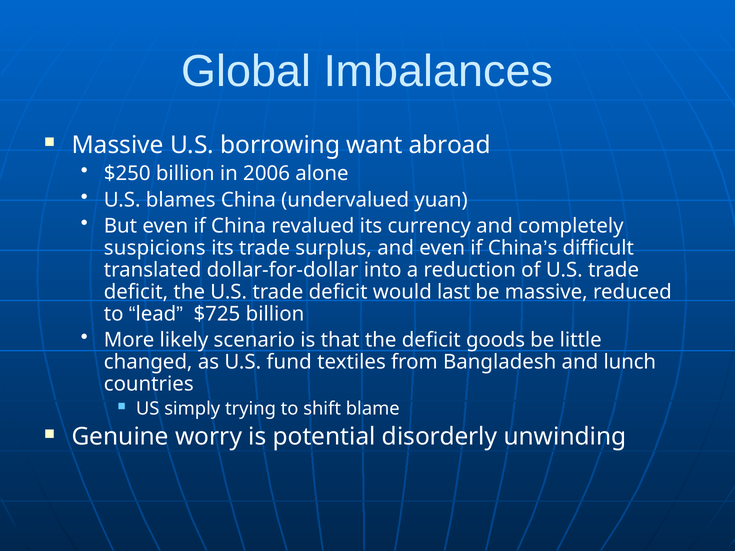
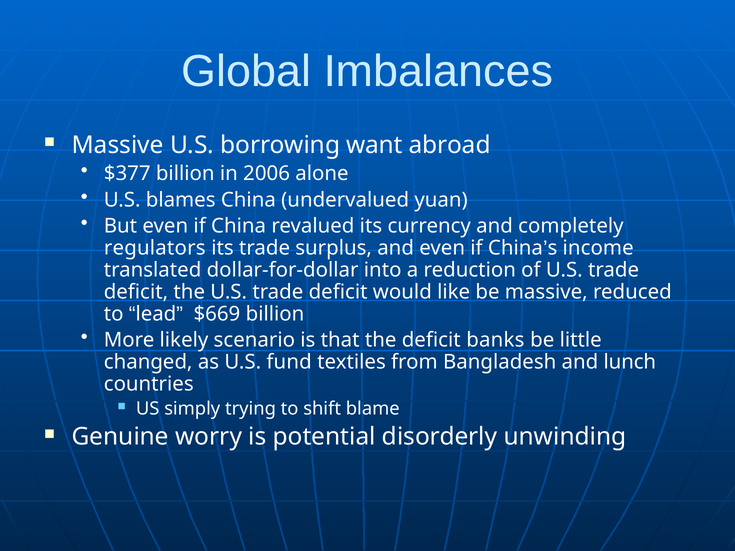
$250: $250 -> $377 (127, 174)
suspicions: suspicions -> regulators (155, 248)
difficult: difficult -> income (598, 248)
last: last -> like (454, 292)
$725: $725 -> $669 (217, 314)
goods: goods -> banks (495, 340)
